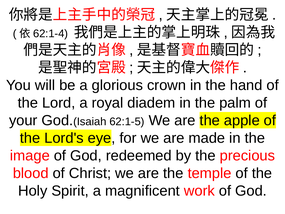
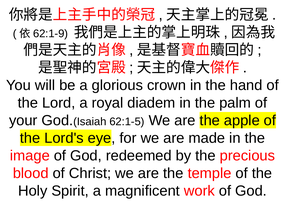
62:1-4: 62:1-4 -> 62:1-9 (51, 34)
